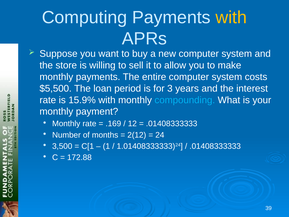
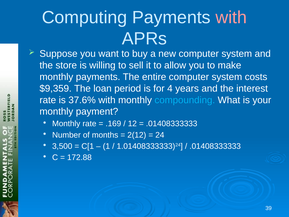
with colour: yellow -> pink (231, 17)
$5,500: $5,500 -> $9,359 (56, 88)
3: 3 -> 4 (170, 88)
15.9%: 15.9% -> 37.6% (82, 100)
